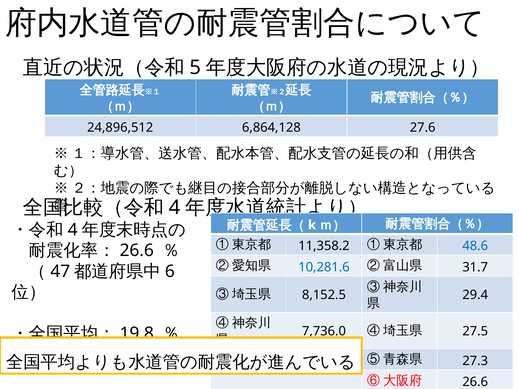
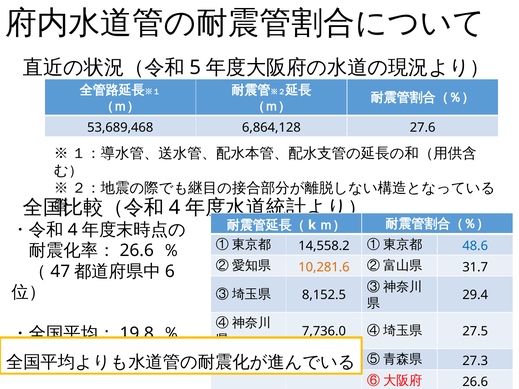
24,896,512: 24,896,512 -> 53,689,468 (120, 128)
11,358.2: 11,358.2 -> 14,558.2 (324, 246)
10,281.6 colour: blue -> orange (324, 267)
